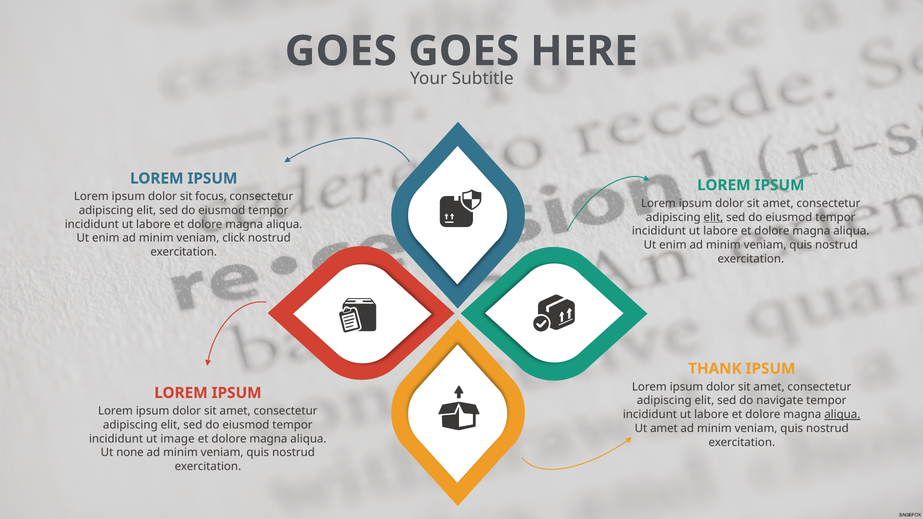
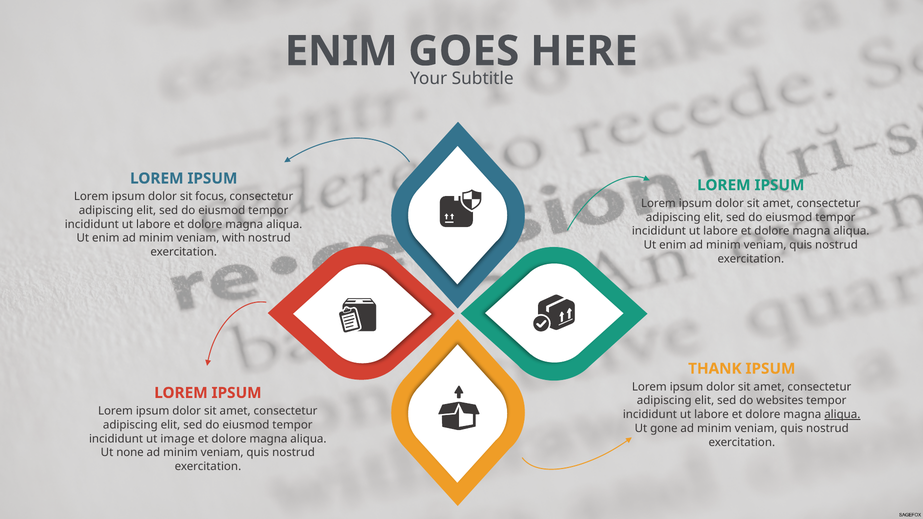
GOES: GOES -> ENIM (341, 51)
elit underline: present -> none (713, 217)
click: click -> with (234, 238)
navigate: navigate -> websites (780, 401)
Ut amet: amet -> gone (664, 429)
